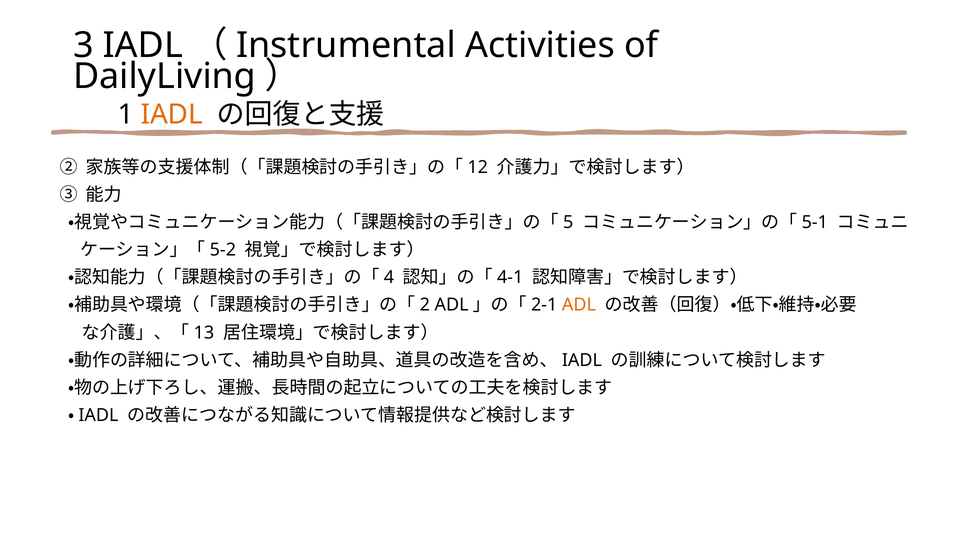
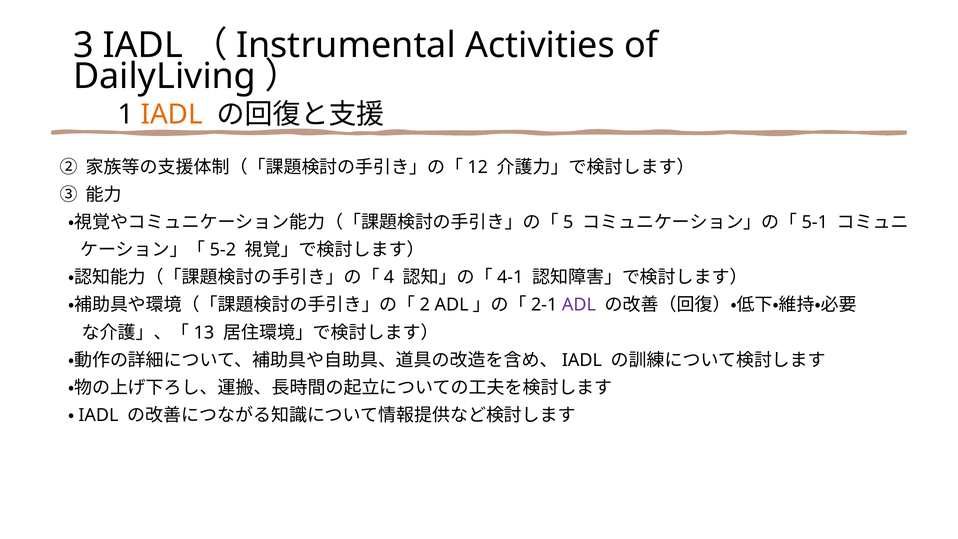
ADL colour: orange -> purple (579, 305)
